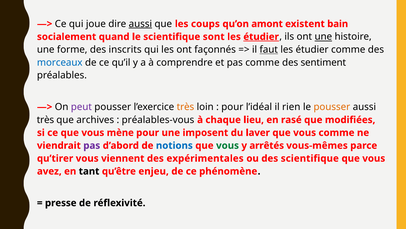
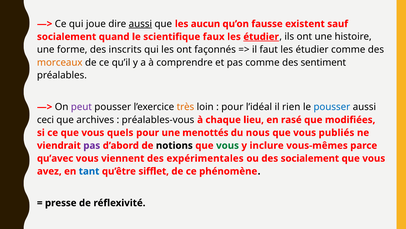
coups: coups -> aucun (205, 24)
amont: amont -> fausse (267, 24)
bain: bain -> sauf (338, 24)
sont: sont -> faux (214, 37)
une underline: present -> none (323, 37)
faut underline: present -> none (269, 49)
morceaux colour: blue -> orange (60, 62)
pousser colour: orange -> blue (332, 107)
très: très -> ceci (45, 120)
mène: mène -> quels (120, 132)
imposent: imposent -> menottés (205, 132)
laver: laver -> nous (258, 132)
vous comme: comme -> publiés (336, 132)
notions colour: blue -> black (174, 145)
arrêtés: arrêtés -> inclure (267, 145)
qu’tirer: qu’tirer -> qu’avec (55, 158)
des scientifique: scientifique -> socialement (310, 158)
tant colour: black -> blue (89, 171)
enjeu: enjeu -> sifflet (154, 171)
